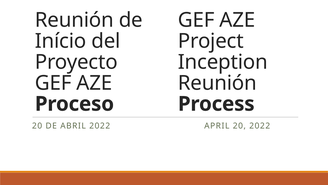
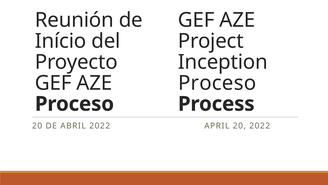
Reunión: Reunión -> Proceso (217, 83)
